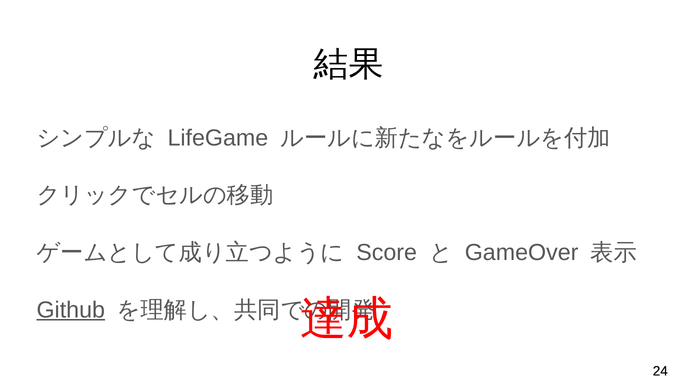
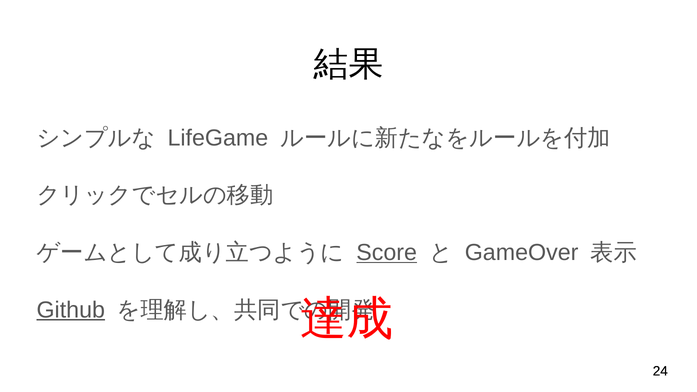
Score underline: none -> present (387, 253)
